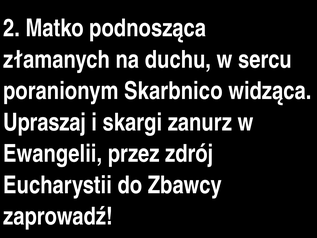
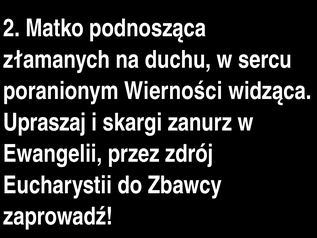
Skarbnico: Skarbnico -> Wierności (173, 91)
